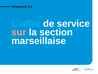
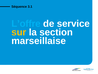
sur colour: pink -> yellow (19, 32)
